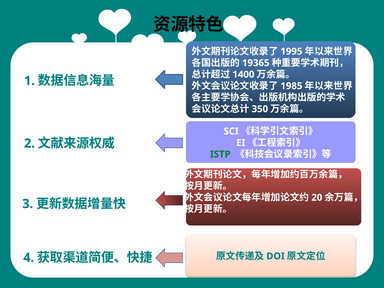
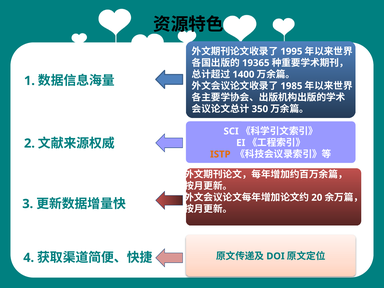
ISTP colour: green -> orange (220, 154)
